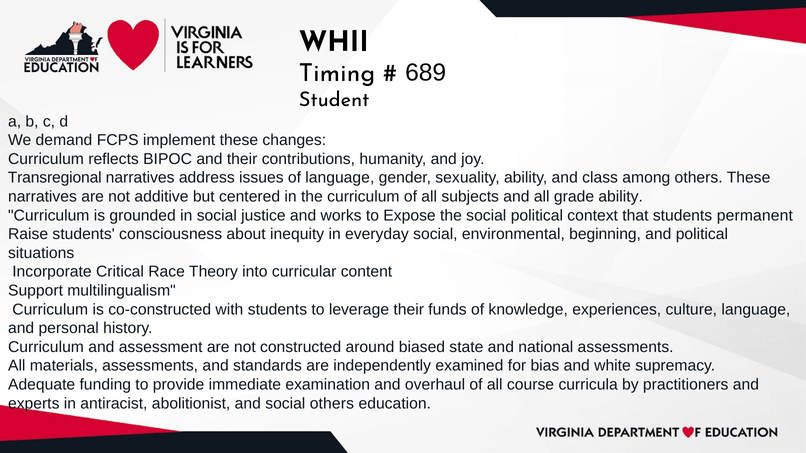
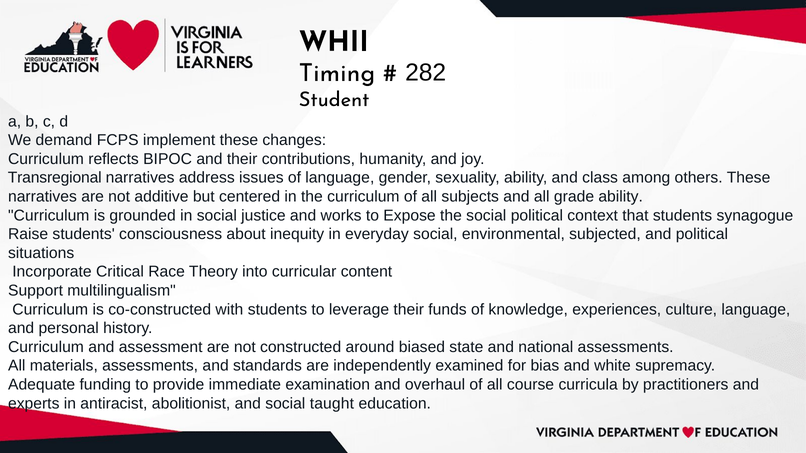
689: 689 -> 282 (426, 73)
permanent: permanent -> synagogue (755, 216)
beginning: beginning -> subjected (605, 234)
social others: others -> taught (332, 404)
